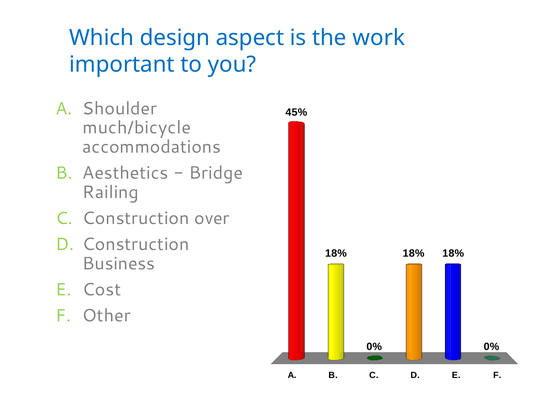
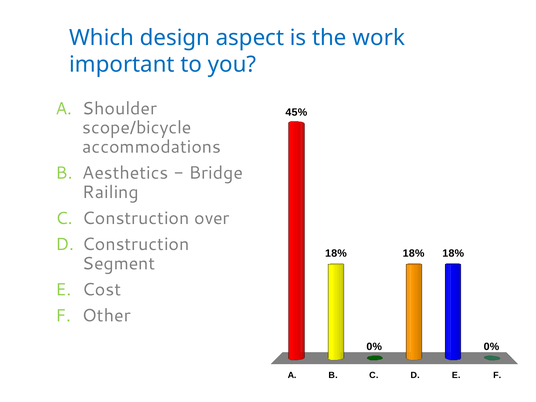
much/bicycle: much/bicycle -> scope/bicycle (137, 128)
Business: Business -> Segment (119, 264)
